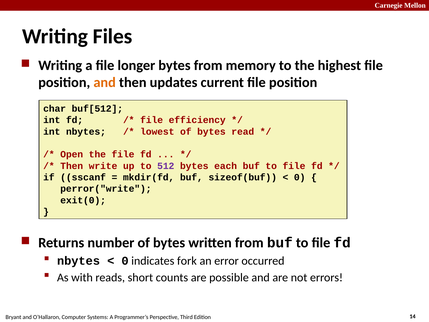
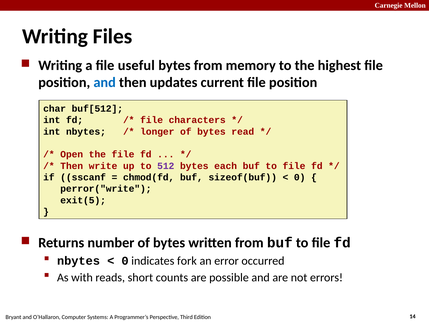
longer: longer -> useful (136, 65)
and colour: orange -> blue (105, 83)
efficiency: efficiency -> characters (197, 120)
lowest: lowest -> longer (157, 131)
mkdir(fd: mkdir(fd -> chmod(fd (149, 177)
exit(0: exit(0 -> exit(5 (83, 200)
